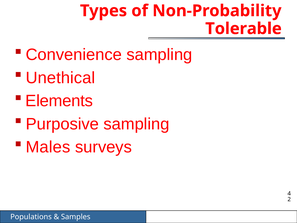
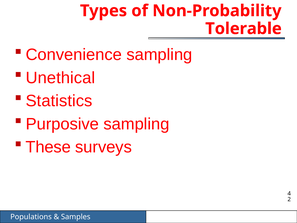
Elements: Elements -> Statistics (59, 101)
Males: Males -> These (48, 147)
